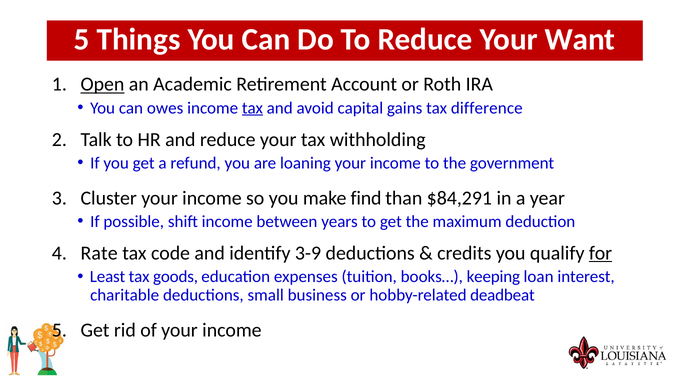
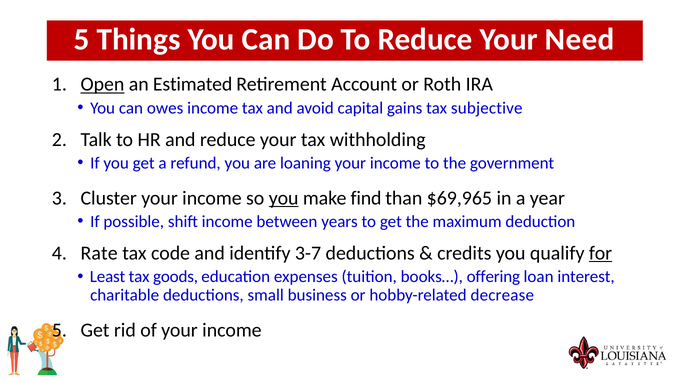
Want: Want -> Need (580, 40)
Academic: Academic -> Estimated (193, 84)
tax underline: present -> none (252, 108)
difference: difference -> subjective (487, 108)
you underline: none -> present (284, 198)
$84,291: $84,291 -> $69,965 (459, 198)
3-9: 3-9 -> 3-7 (308, 253)
keeping: keeping -> offering (493, 277)
deadbeat: deadbeat -> decrease (502, 295)
